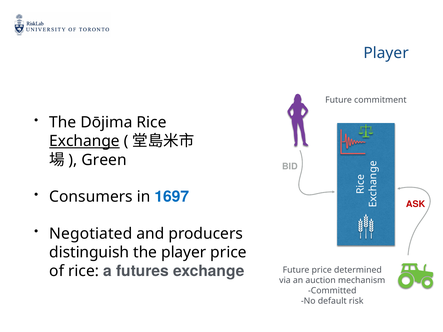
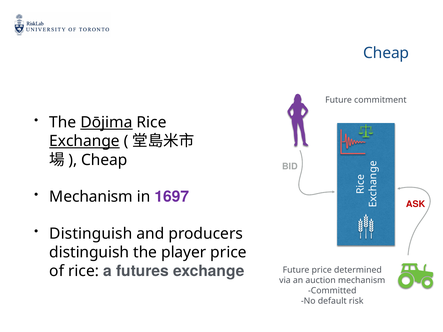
Player: Player -> Cheap (386, 53)
Dōjima underline: none -> present (106, 123)
Green: Green -> Cheap (104, 160)
Consumers: Consumers -> Mechanism (91, 197)
1697 colour: blue -> purple (172, 197)
Negotiated: Negotiated -> Distinguish (91, 234)
